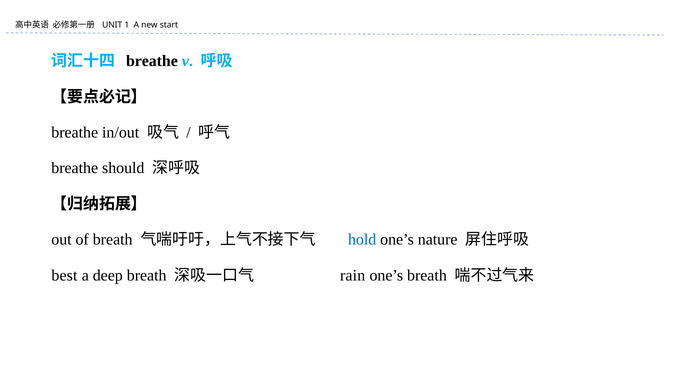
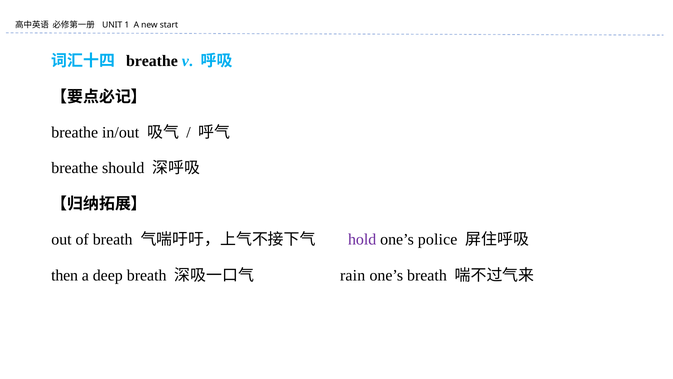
hold colour: blue -> purple (362, 239)
nature: nature -> police (438, 239)
best: best -> then (65, 275)
